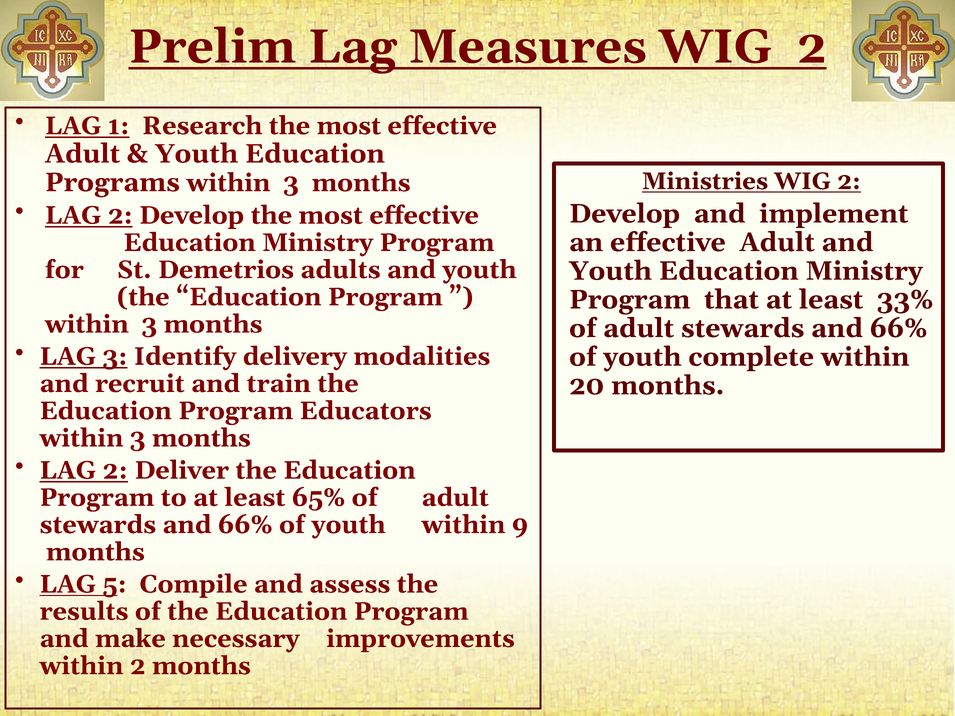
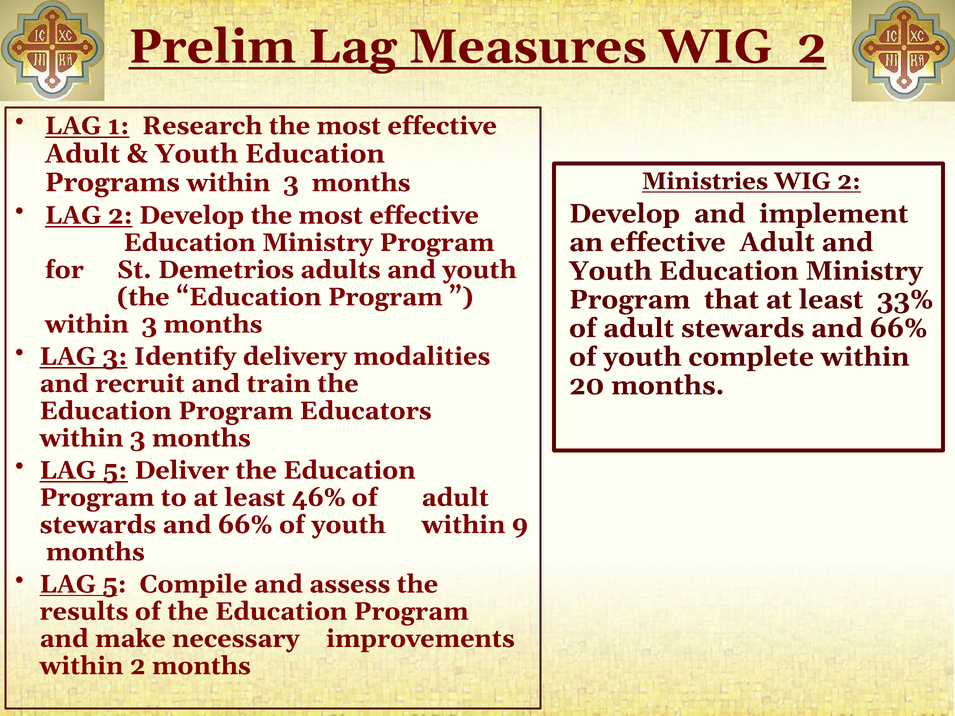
2: 2 -> 5 (115, 471)
65%: 65% -> 46% (319, 498)
